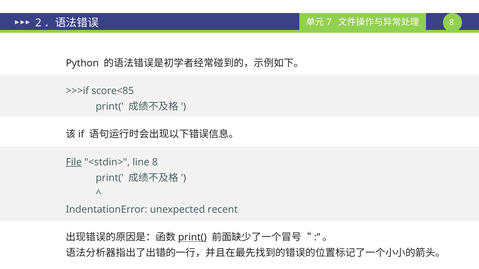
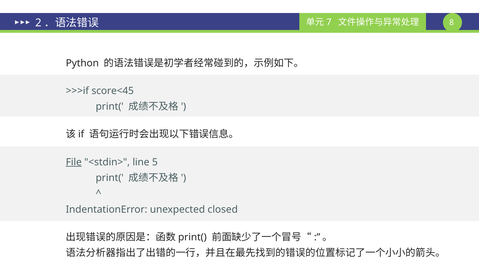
score<85: score<85 -> score<45 (113, 91)
line 8: 8 -> 5 (155, 162)
recent: recent -> closed (223, 210)
print( underline: present -> none (192, 238)
